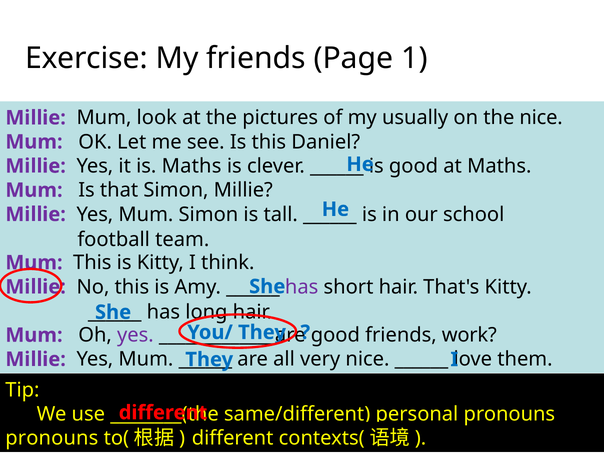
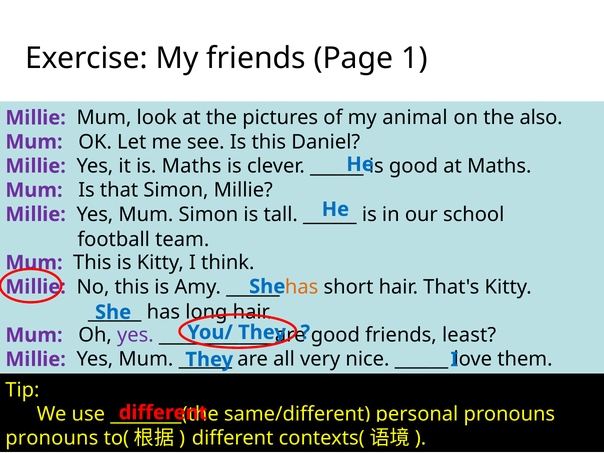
usually: usually -> animal (415, 118)
the nice: nice -> also (541, 118)
has colour: purple -> orange (302, 287)
work: work -> least (469, 335)
